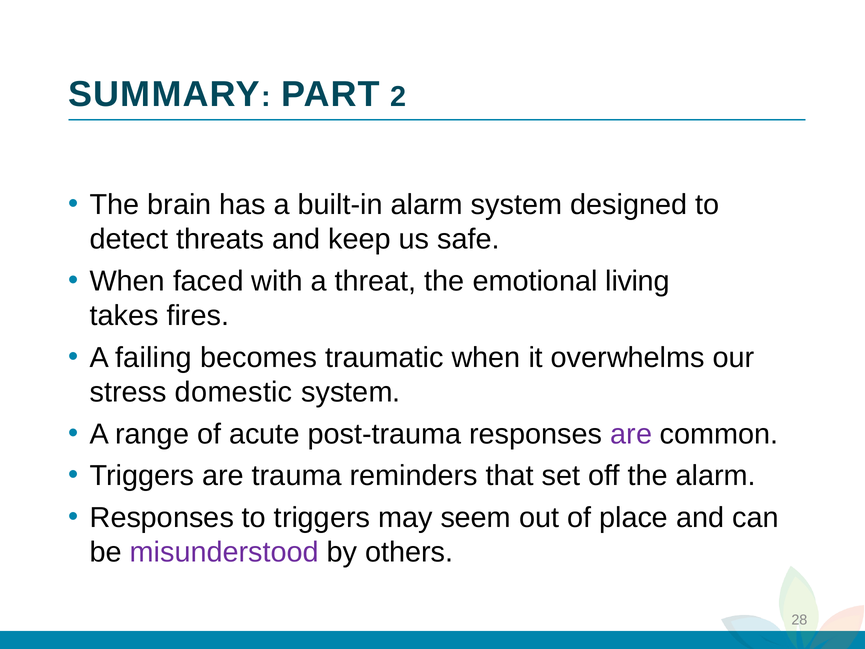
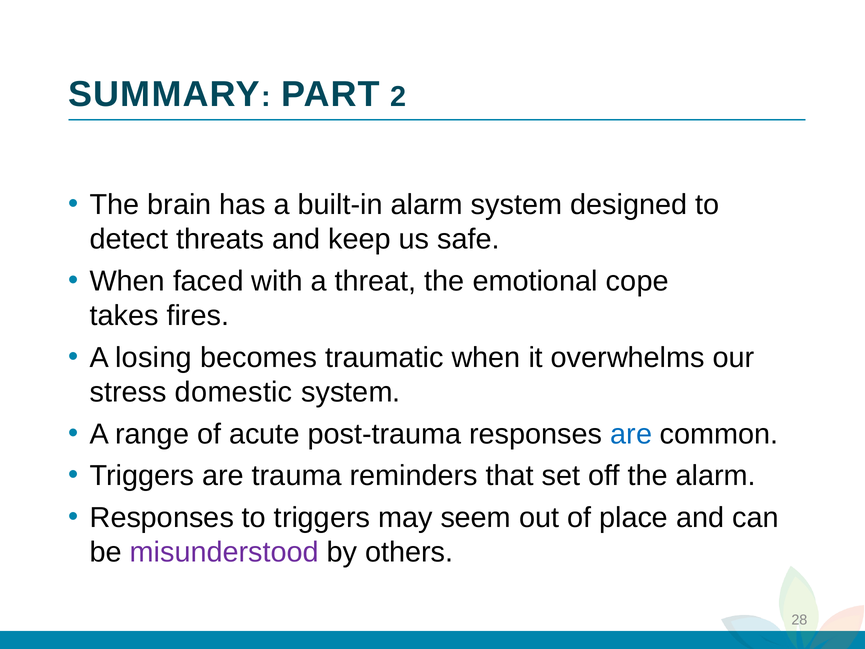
living: living -> cope (637, 281)
failing: failing -> losing (154, 357)
are colour: purple -> blue (631, 434)
